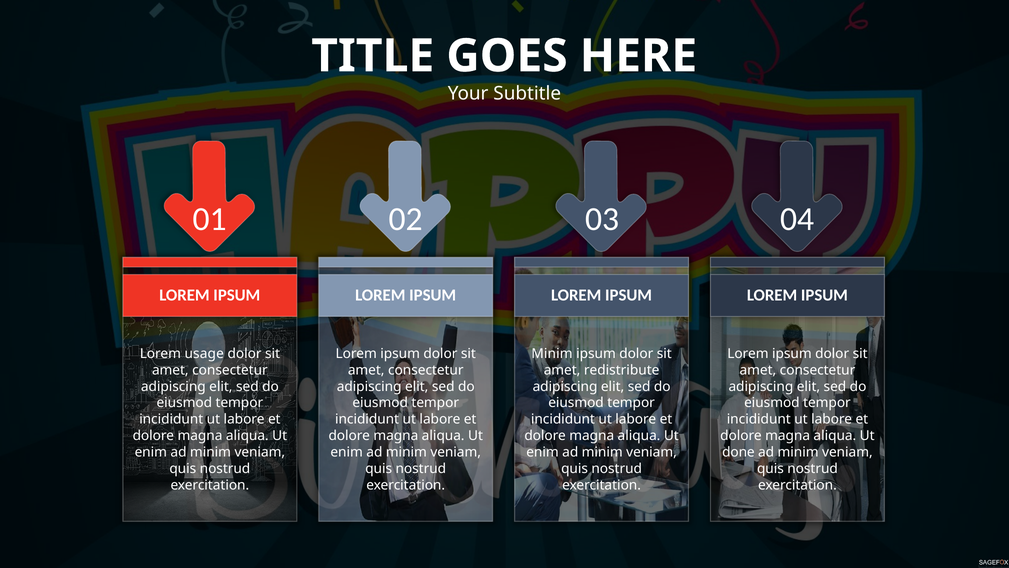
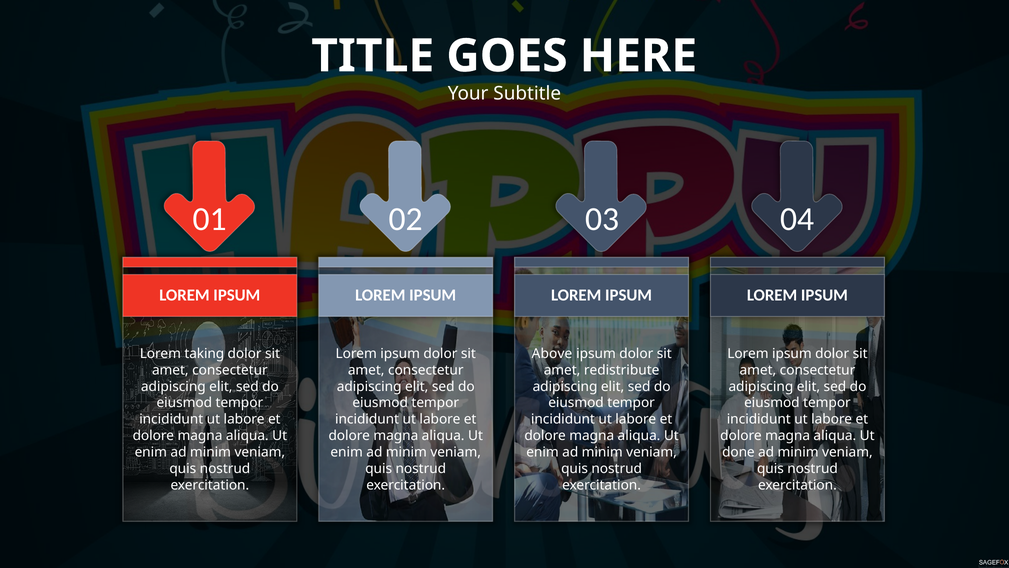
usage: usage -> taking (204, 353)
Minim: Minim -> Above (552, 353)
